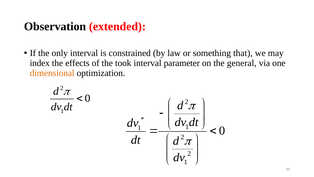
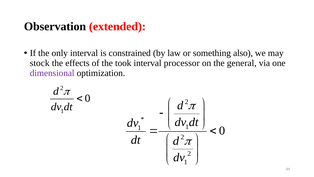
that: that -> also (243, 53)
index: index -> stock (40, 63)
parameter: parameter -> processor (182, 63)
dimensional colour: orange -> purple (52, 73)
